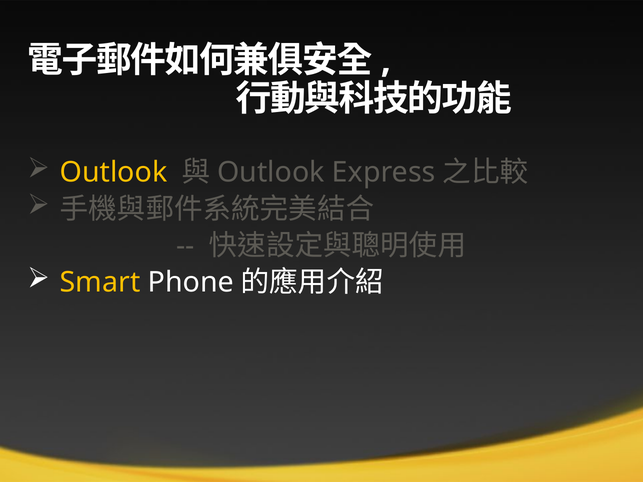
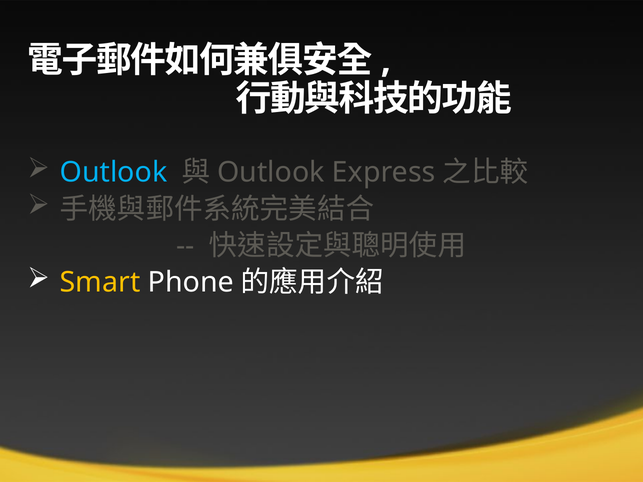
Outlook colour: yellow -> light blue (114, 173)
